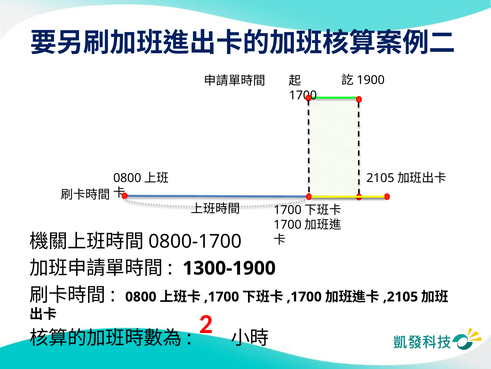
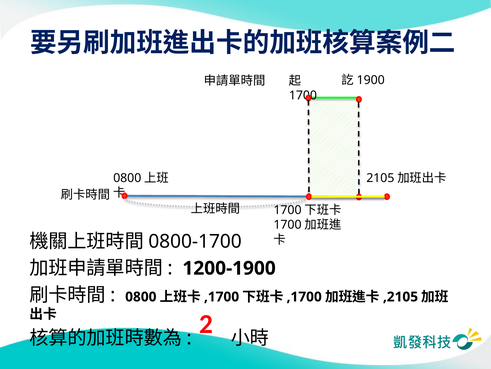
1300-1900: 1300-1900 -> 1200-1900 (229, 268)
